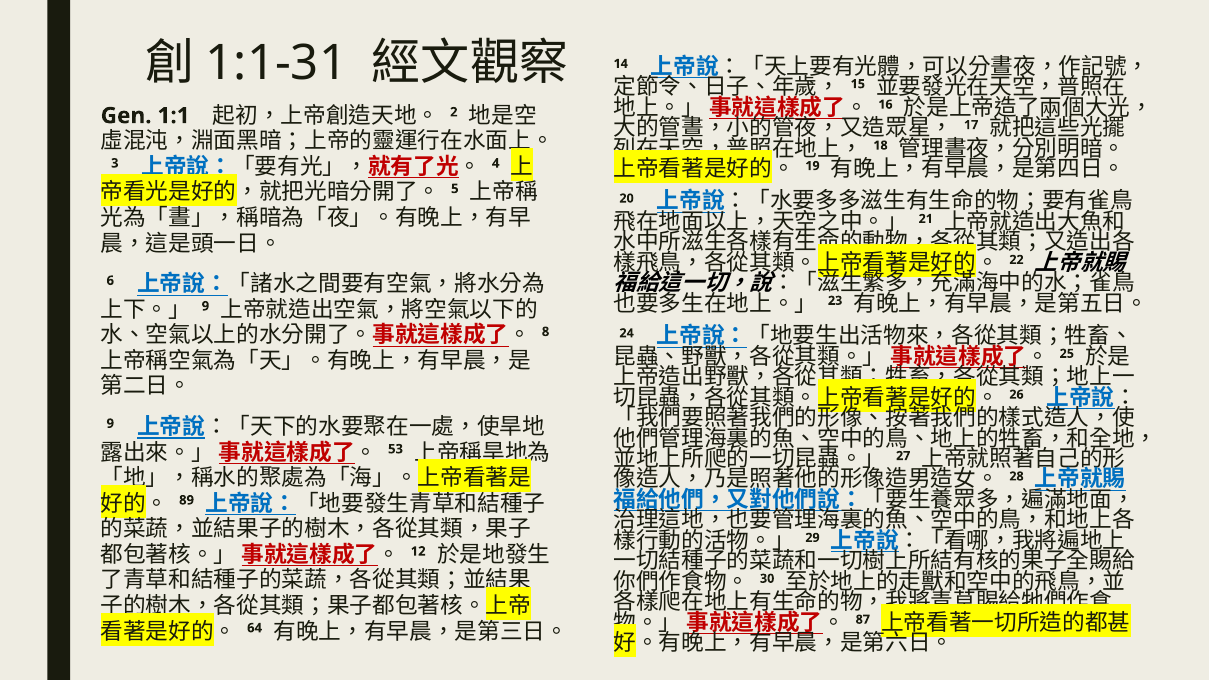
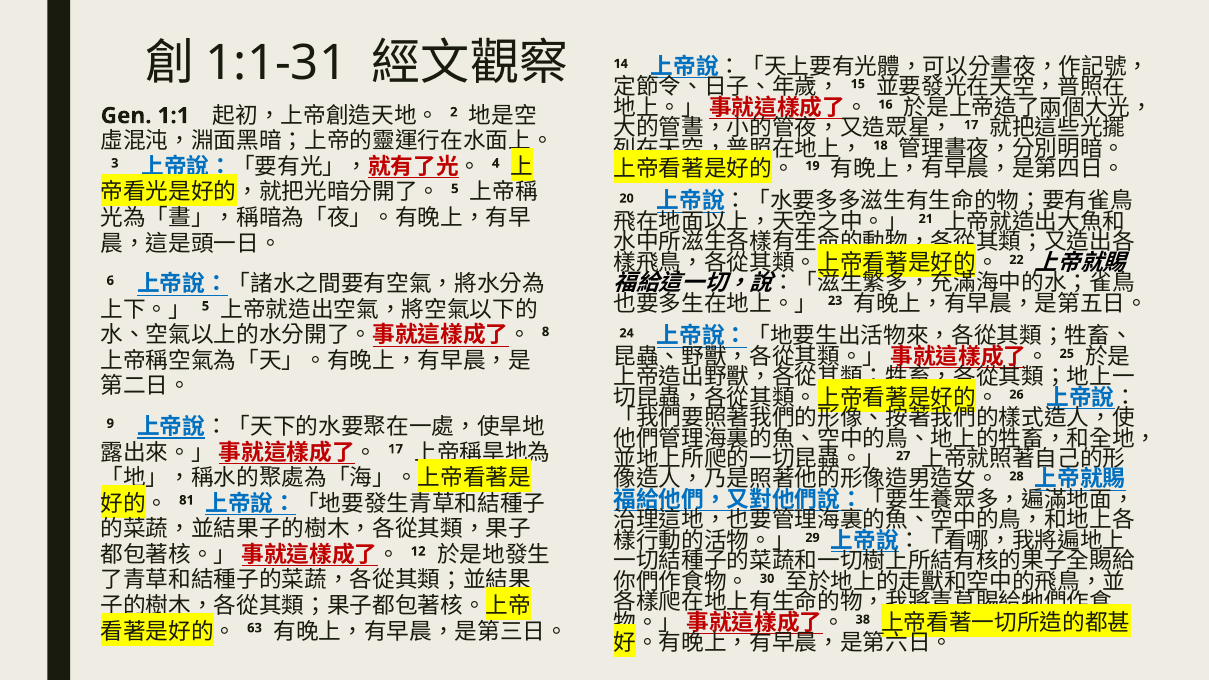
9: 9 -> 5 (205, 306)
53: 53 -> 17 (396, 449)
89: 89 -> 81 (187, 500)
87: 87 -> 38 (863, 620)
64: 64 -> 63 (255, 628)
